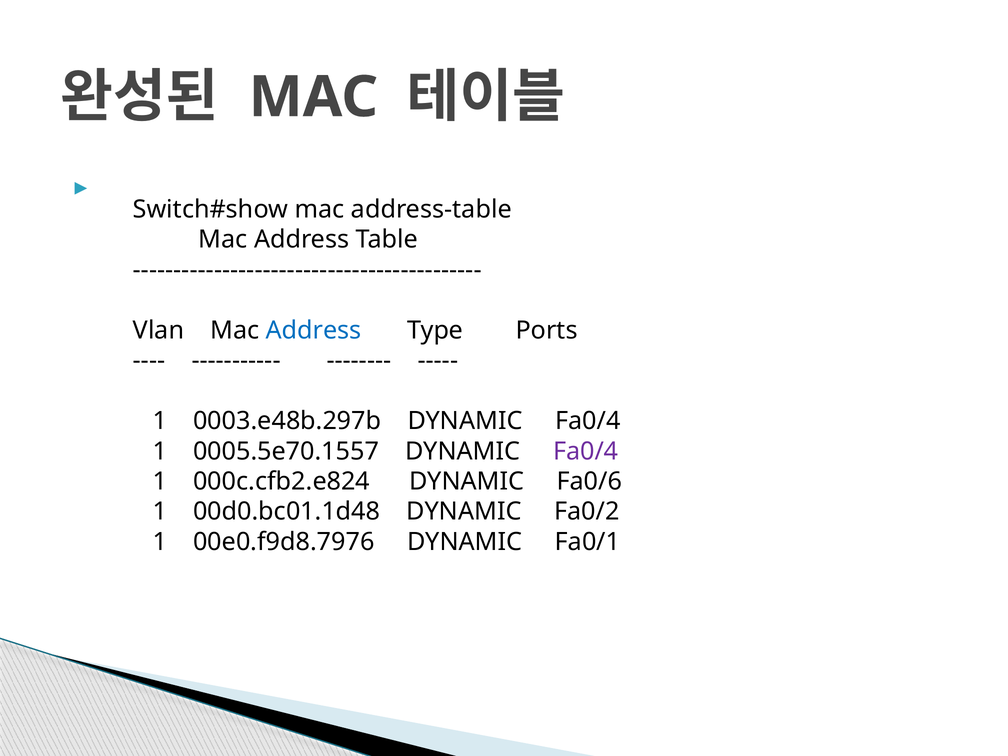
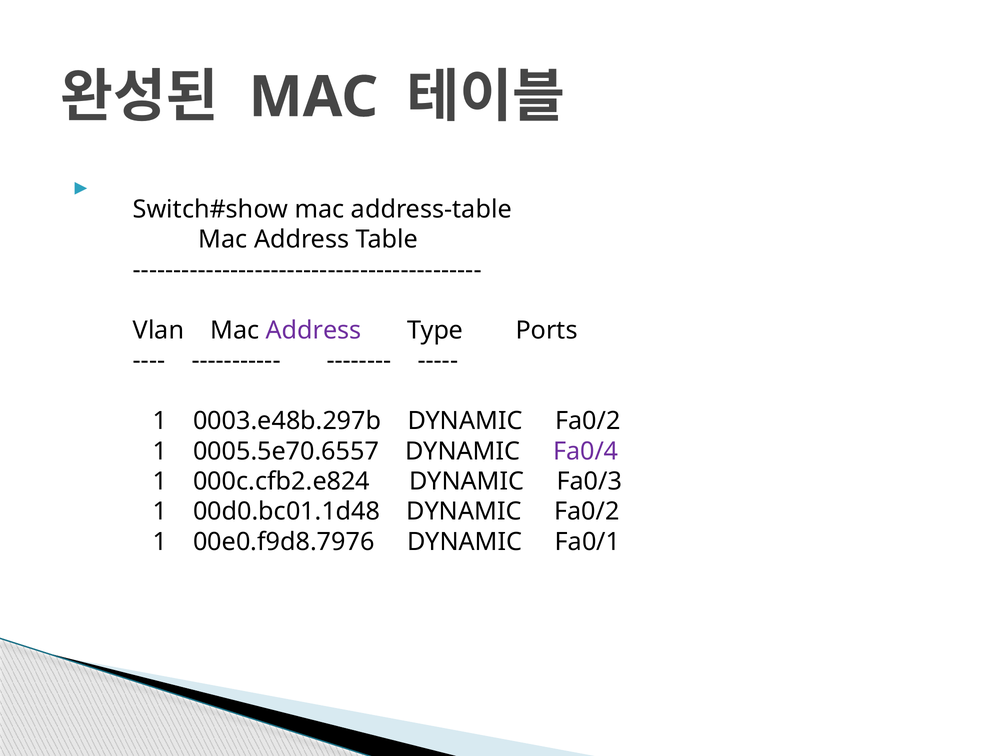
Address colour: blue -> purple (314, 330)
0003.e48b.297b DYNAMIC Fa0/4: Fa0/4 -> Fa0/2 (588, 421)
0005.5e70.1557: 0005.5e70.1557 -> 0005.5e70.6557 (286, 451)
Fa0/6: Fa0/6 -> Fa0/3 (589, 481)
